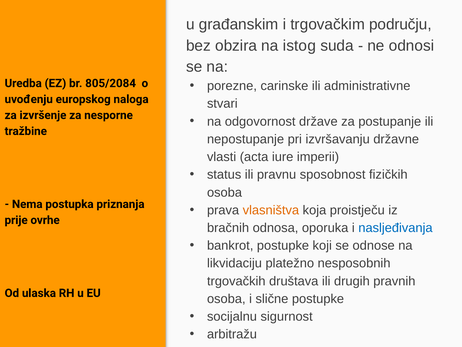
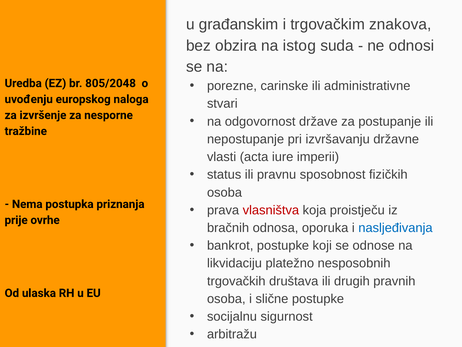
području: području -> znakova (400, 24)
805/2084: 805/2084 -> 805/2048 (111, 83)
vlasništva colour: orange -> red (271, 210)
